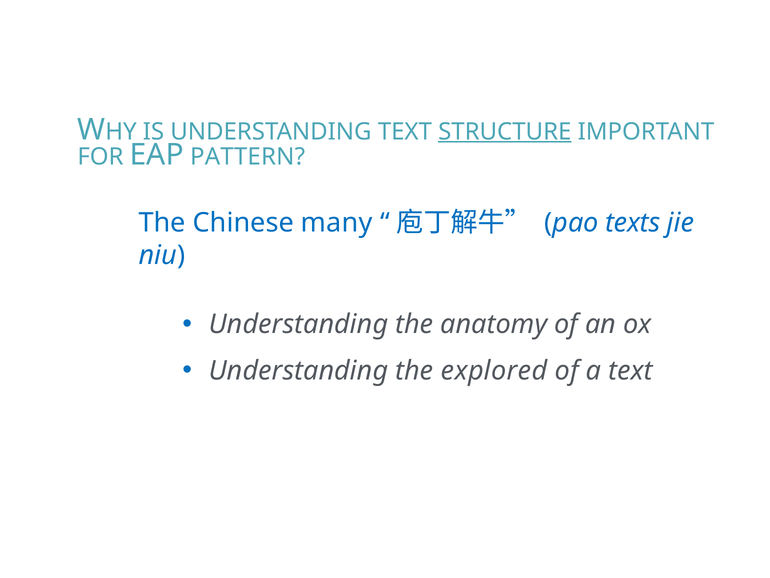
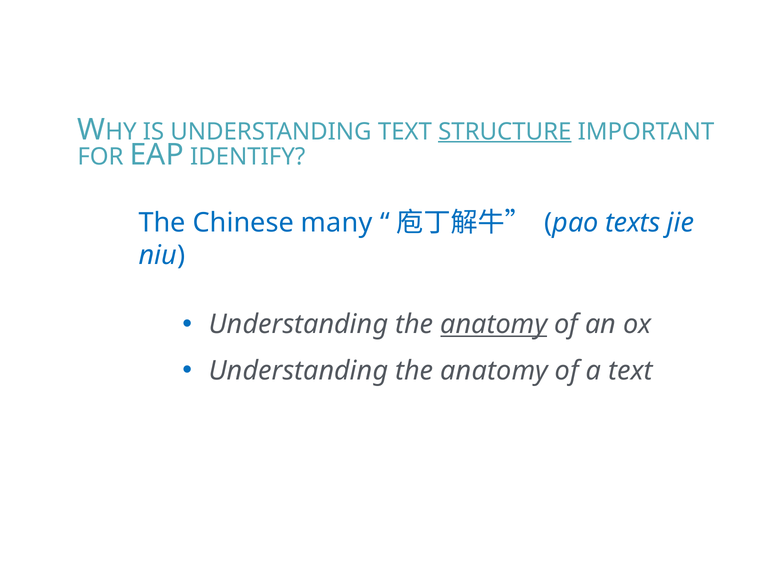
PATTERN: PATTERN -> IDENTIFY (248, 157)
anatomy underline: none -> present (494, 324)
explored: explored -> anatomy (494, 370)
